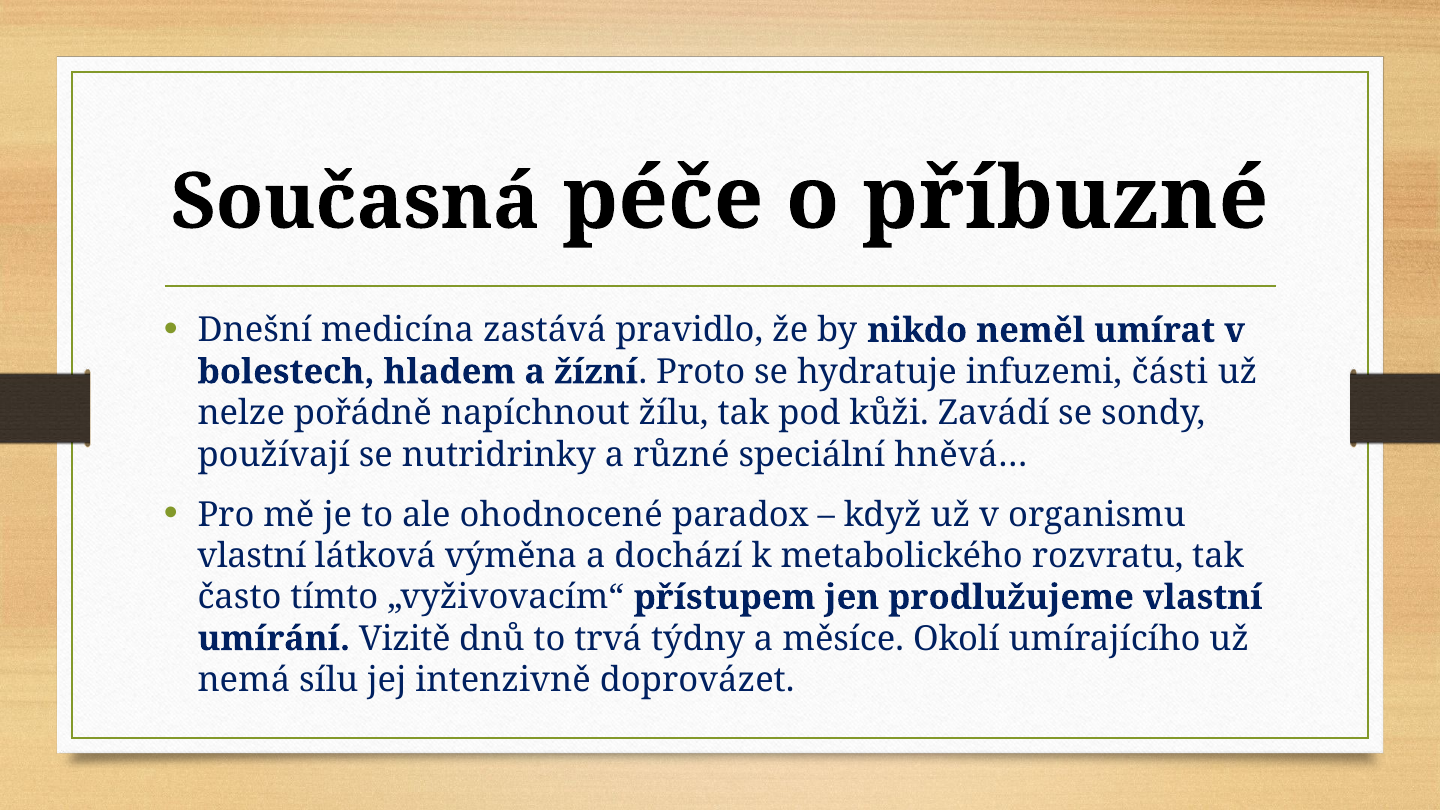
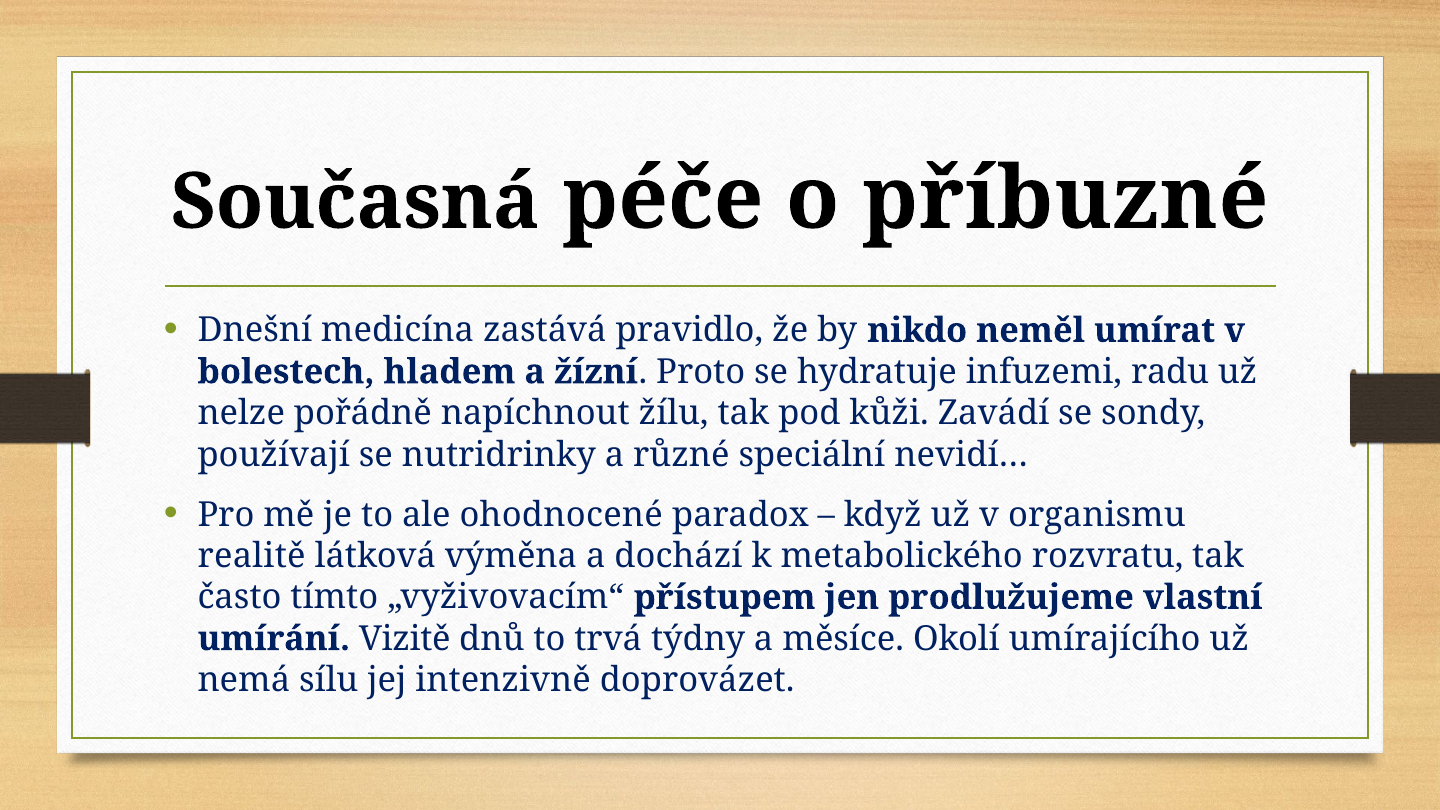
části: části -> radu (1170, 372)
hněvá…: hněvá… -> nevidí… (961, 455)
vlastní: vlastní -> realitě (252, 556)
